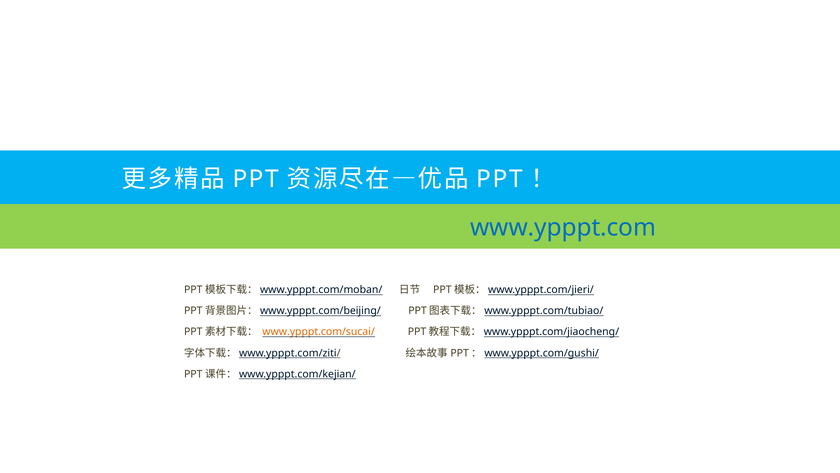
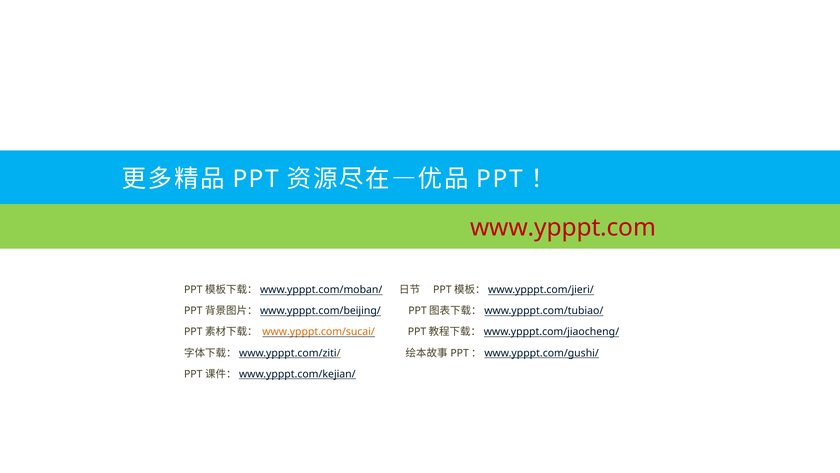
www.ypppt.com colour: blue -> red (563, 228)
